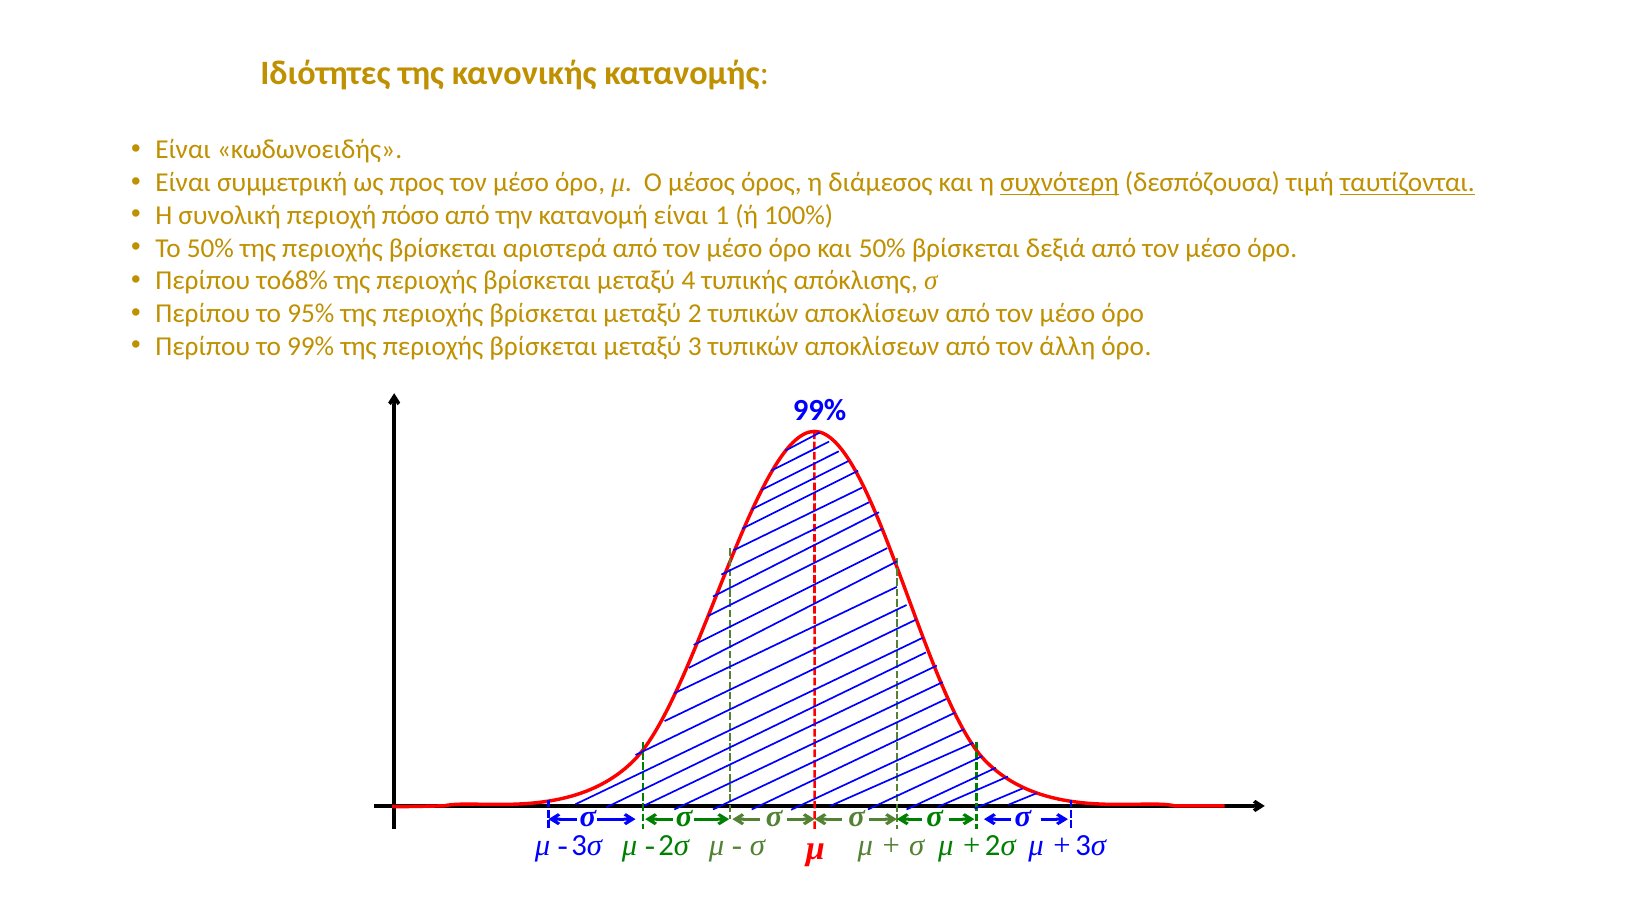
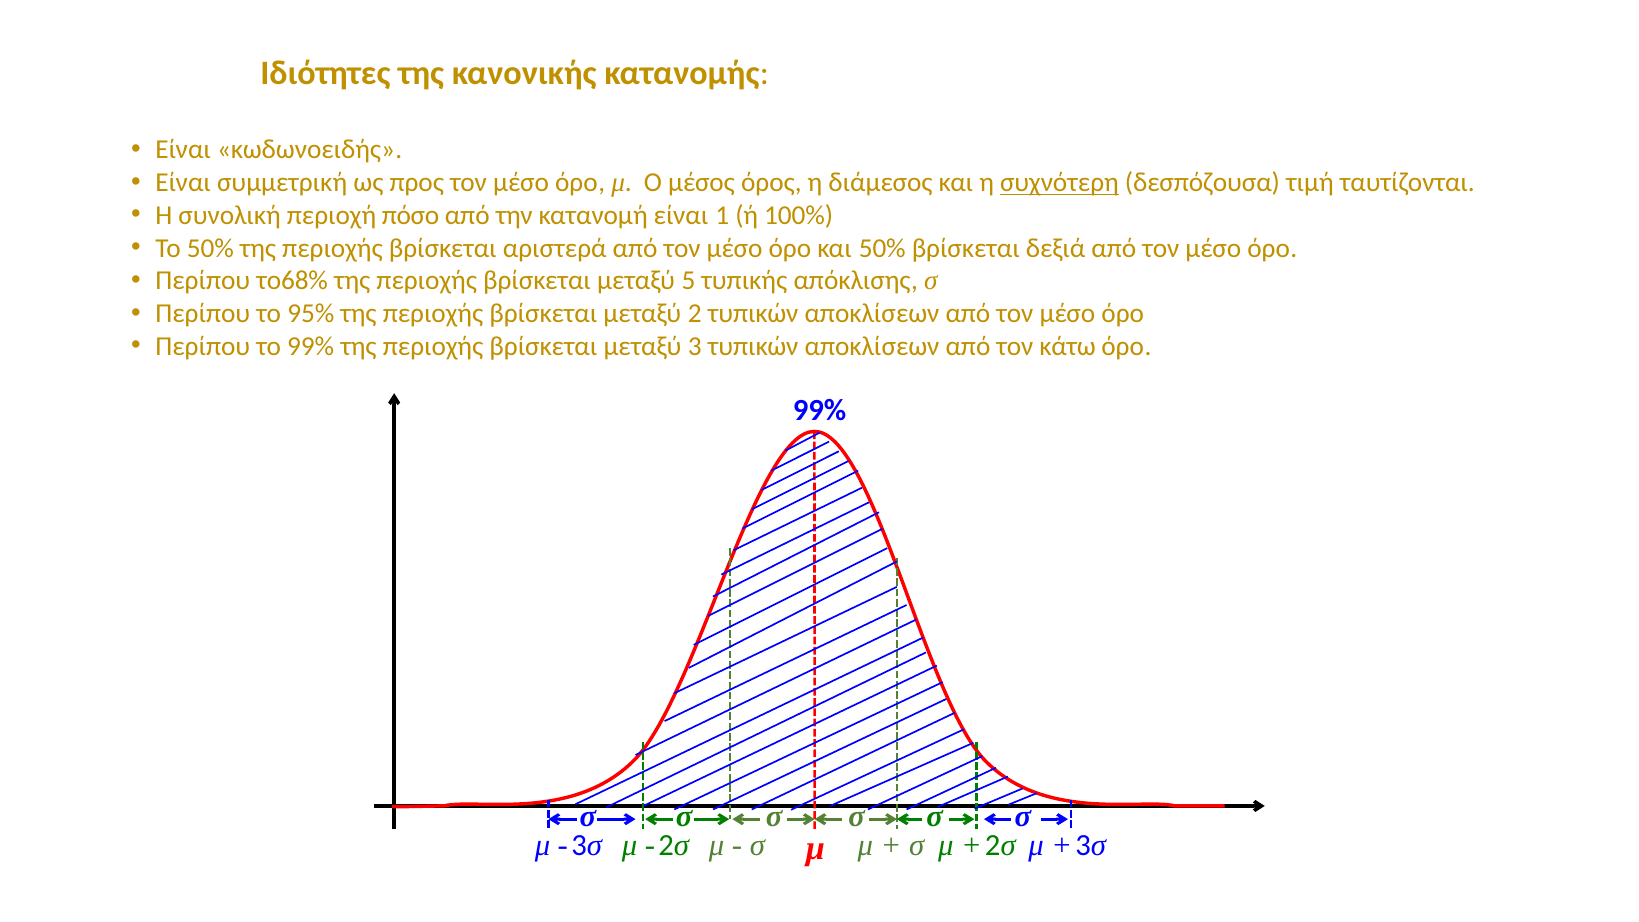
ταυτίζονται underline: present -> none (1407, 183)
4: 4 -> 5 (689, 281)
άλλη: άλλη -> κάτω (1068, 346)
